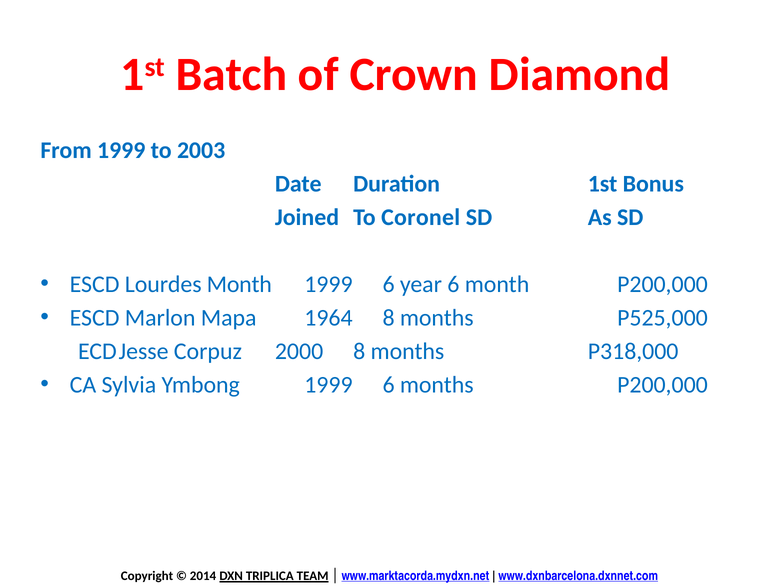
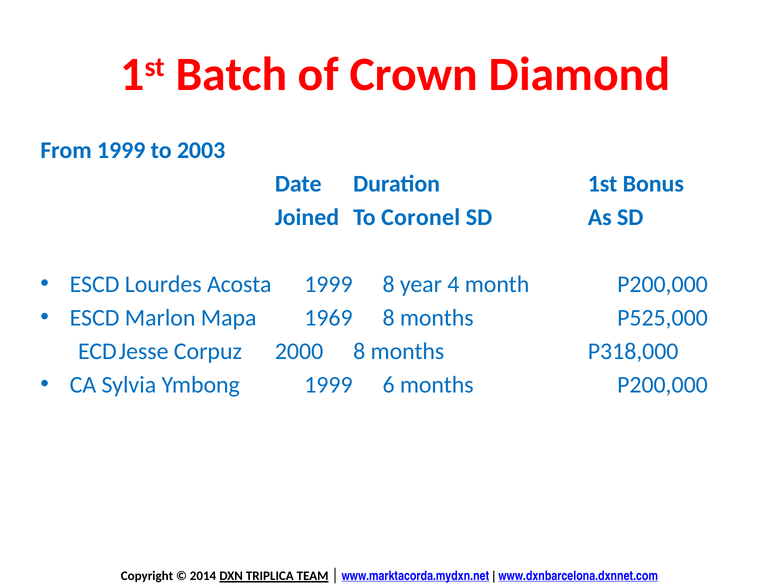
Lourdes Month: Month -> Acosta (239, 284)
6: 6 -> 8 (389, 284)
year 6: 6 -> 4 (453, 284)
1964: 1964 -> 1969 (328, 317)
